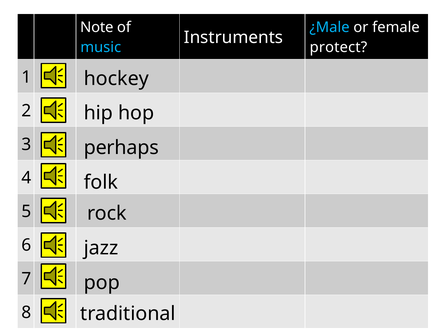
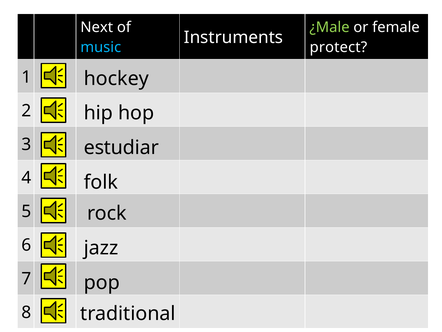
Note: Note -> Next (97, 27)
¿Male colour: light blue -> light green (330, 27)
perhaps: perhaps -> estudiar (121, 147)
